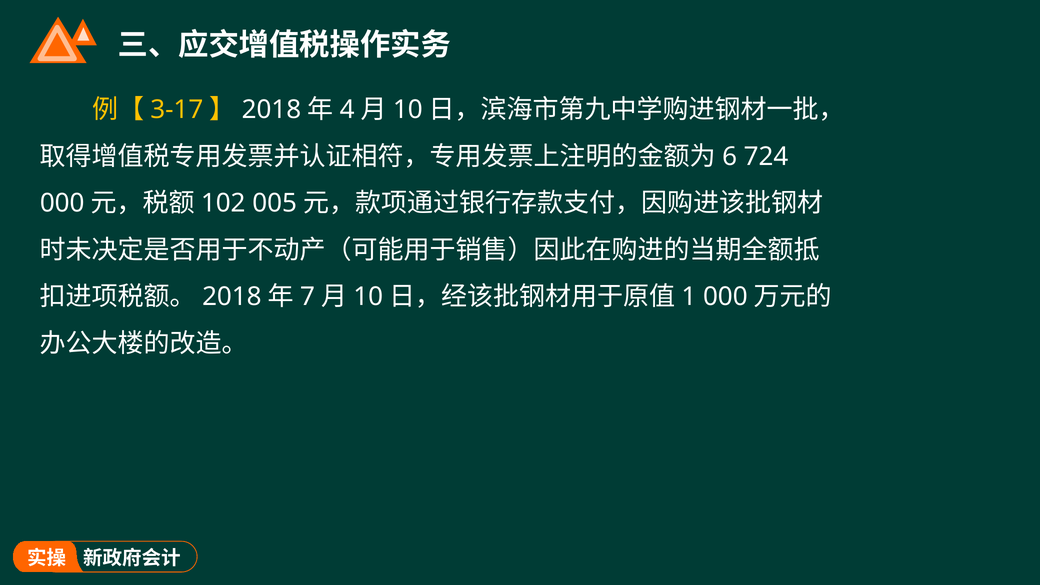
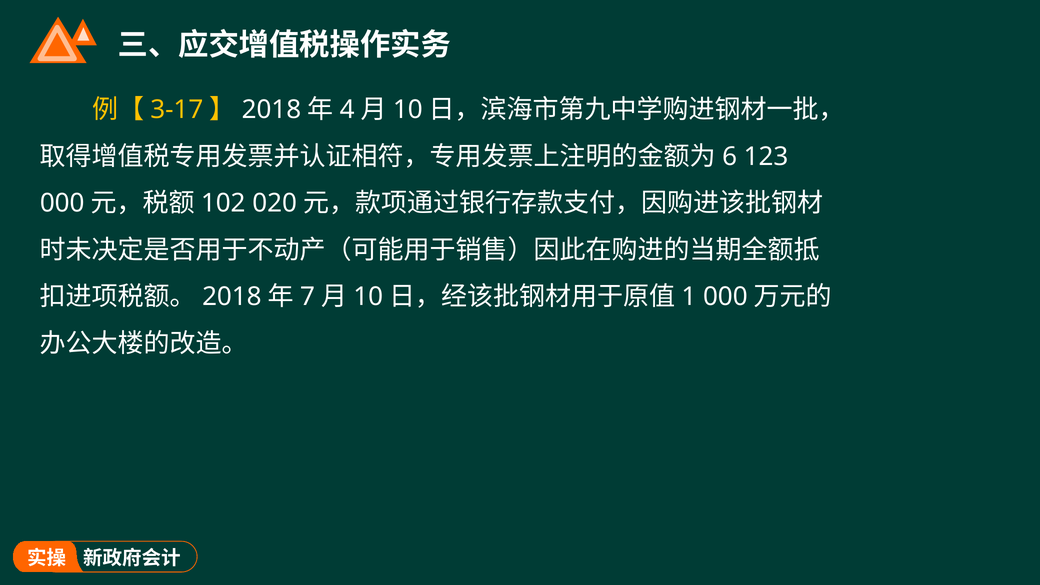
724: 724 -> 123 (766, 156)
005: 005 -> 020 (275, 203)
